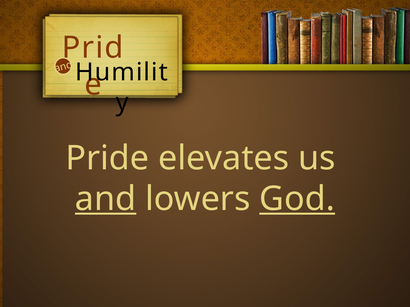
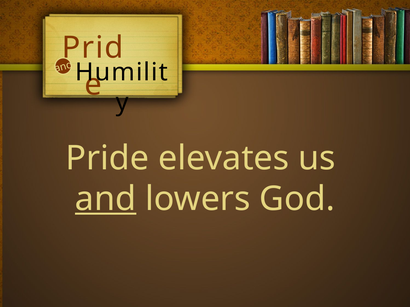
God underline: present -> none (297, 199)
